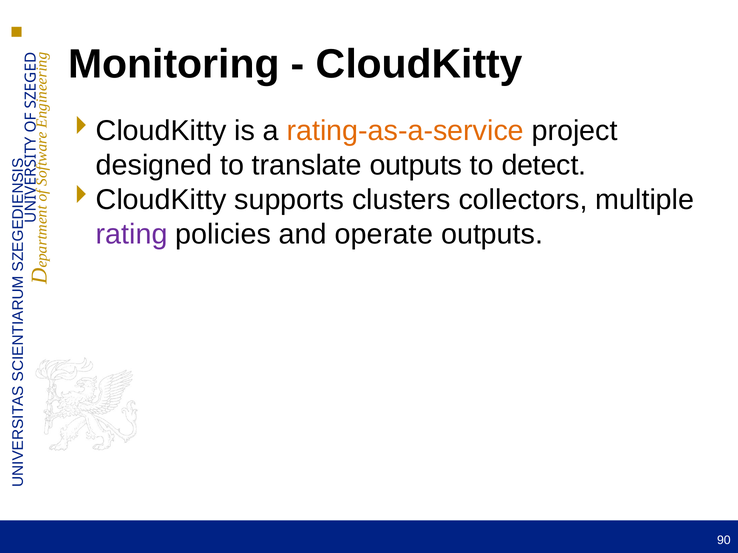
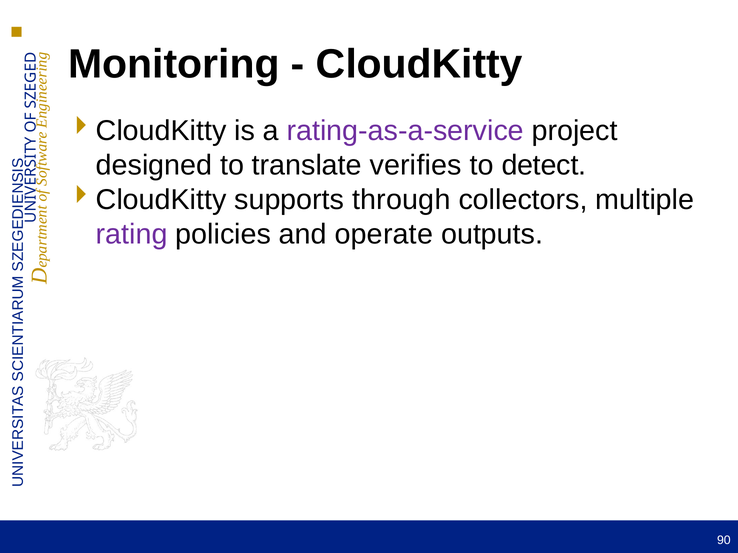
rating-as-a-service colour: orange -> purple (405, 131)
translate outputs: outputs -> verifies (416, 166)
clusters: clusters -> through (401, 200)
